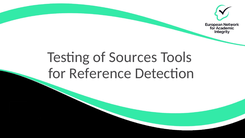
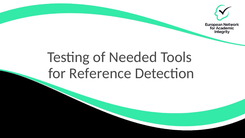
Sources: Sources -> Needed (133, 57)
